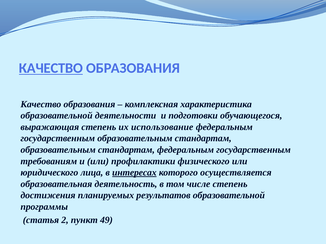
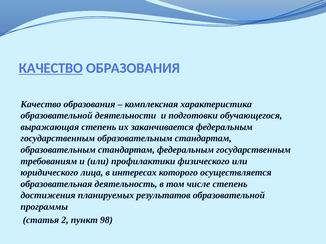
использование: использование -> заканчивается (162, 127)
интересах underline: present -> none (134, 173)
49: 49 -> 98 (106, 220)
